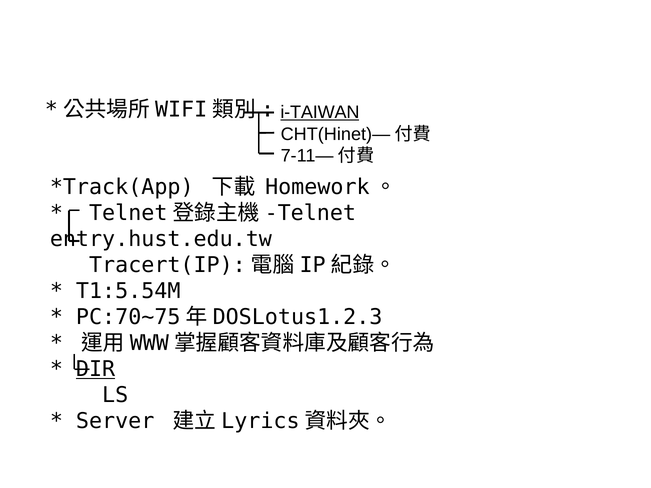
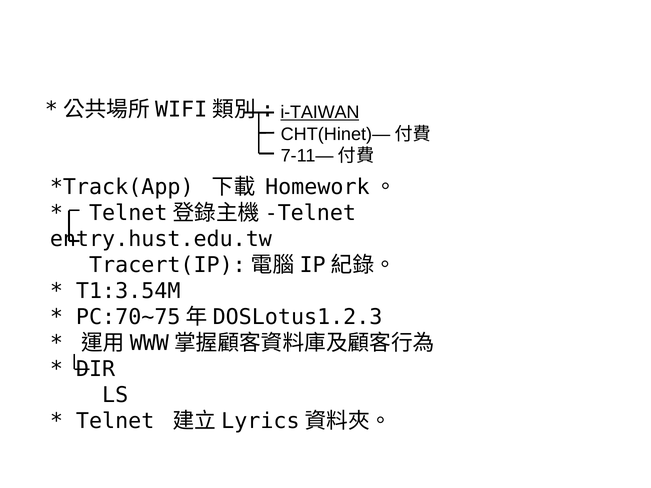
T1:5.54M: T1:5.54M -> T1:3.54M (128, 291)
DIR underline: present -> none (96, 369)
Server: Server -> Telnet (115, 421)
